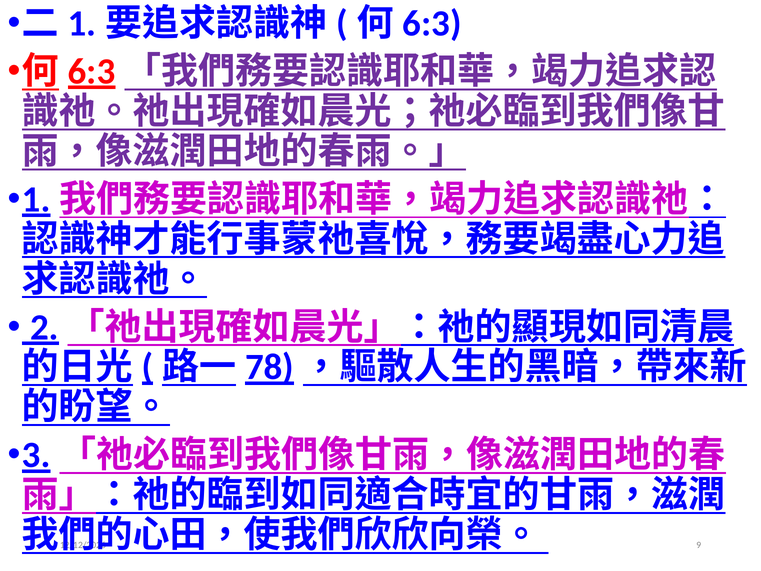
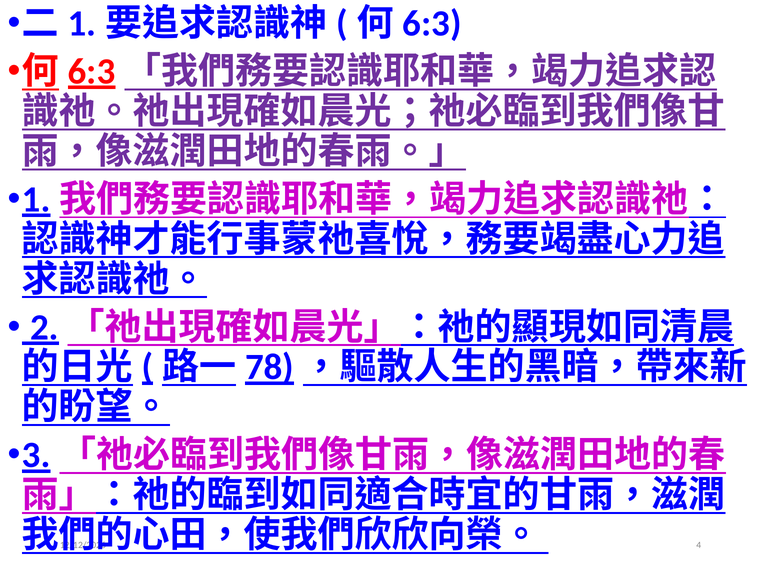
9: 9 -> 4 (699, 545)
